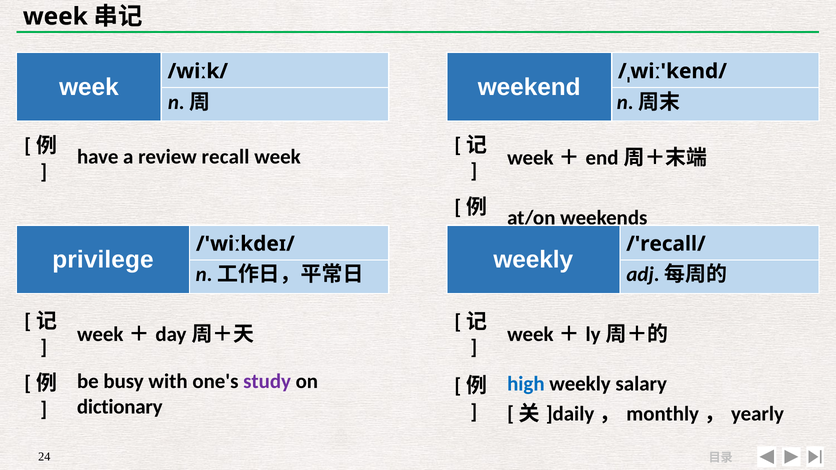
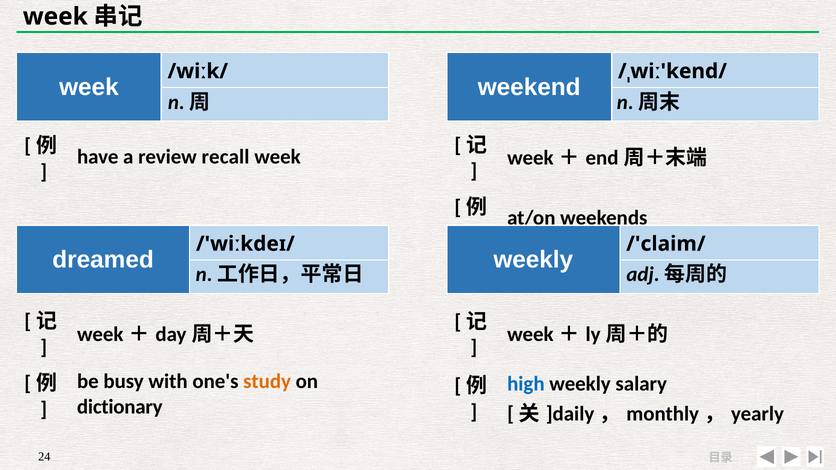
privilege: privilege -> dreamed (103, 260)
/'recall/: /'recall/ -> /'claim/ (666, 244)
study colour: purple -> orange (267, 382)
